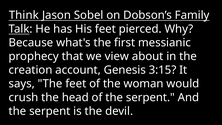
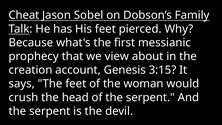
Think: Think -> Cheat (24, 15)
